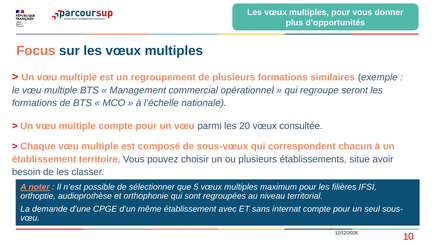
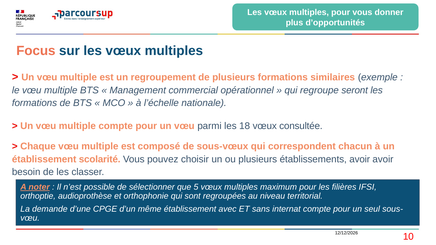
20: 20 -> 18 (245, 126)
territoire: territoire -> scolarité (100, 159)
établissements situe: situe -> avoir (360, 159)
